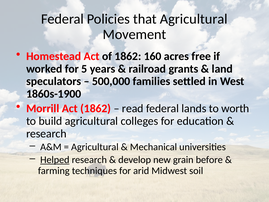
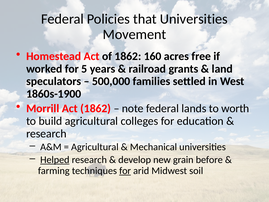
that Agricultural: Agricultural -> Universities (194, 19)
read: read -> note (133, 108)
for underline: none -> present (125, 171)
